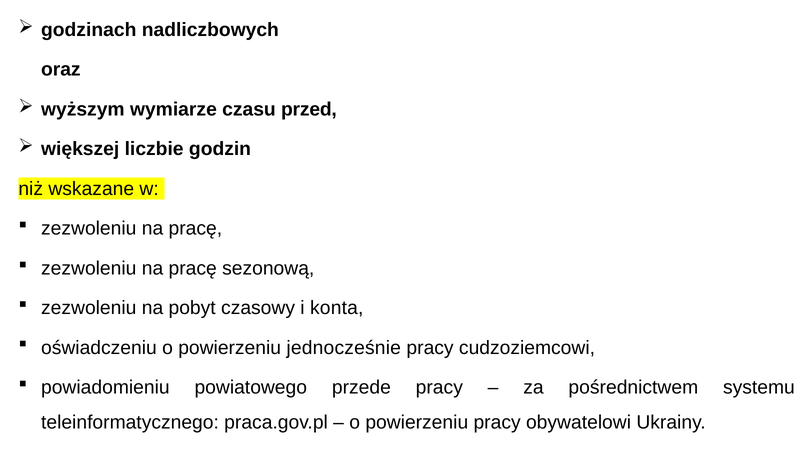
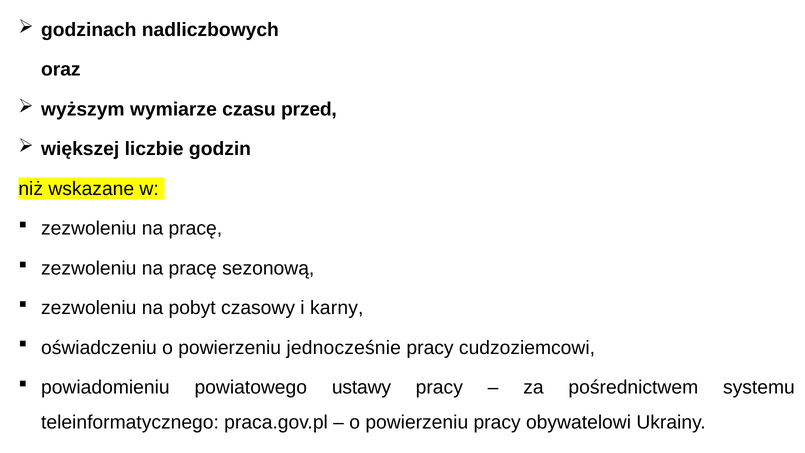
konta: konta -> karny (337, 308)
przede: przede -> ustawy (361, 387)
